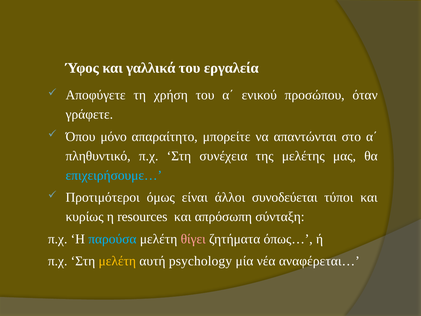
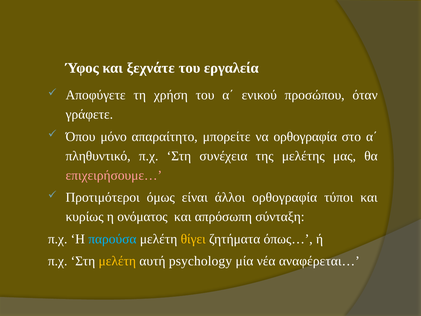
γαλλικά: γαλλικά -> ξεχνάτε (151, 68)
να απαντώνται: απαντώνται -> ορθογραφία (305, 136)
επιχειρήσουμε… colour: light blue -> pink (114, 175)
άλλοι συνοδεύεται: συνοδεύεται -> ορθογραφία (285, 197)
resources: resources -> ονόματος (142, 217)
θίγει colour: pink -> yellow (193, 239)
